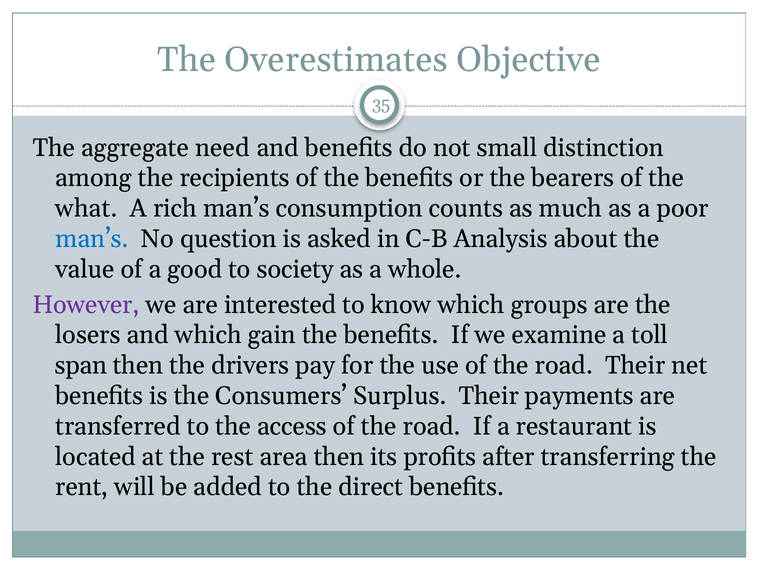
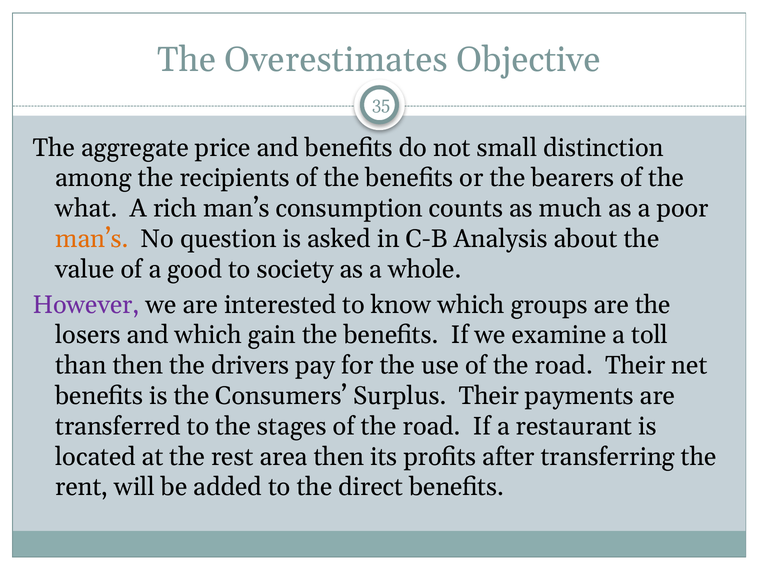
need: need -> price (223, 147)
man’s colour: blue -> orange (92, 239)
span: span -> than (81, 365)
access: access -> stages (292, 426)
